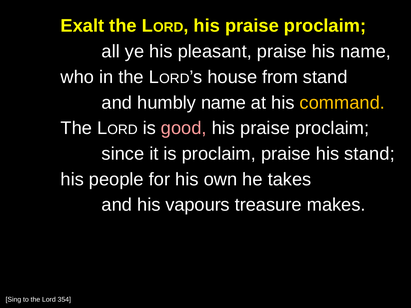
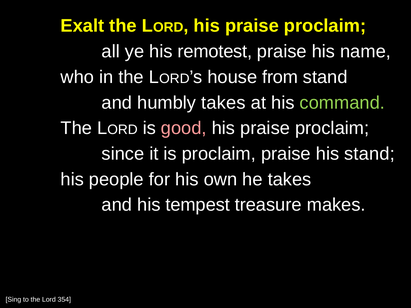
pleasant: pleasant -> remotest (215, 52)
humbly name: name -> takes (223, 103)
command colour: yellow -> light green (342, 103)
vapours: vapours -> tempest (198, 205)
